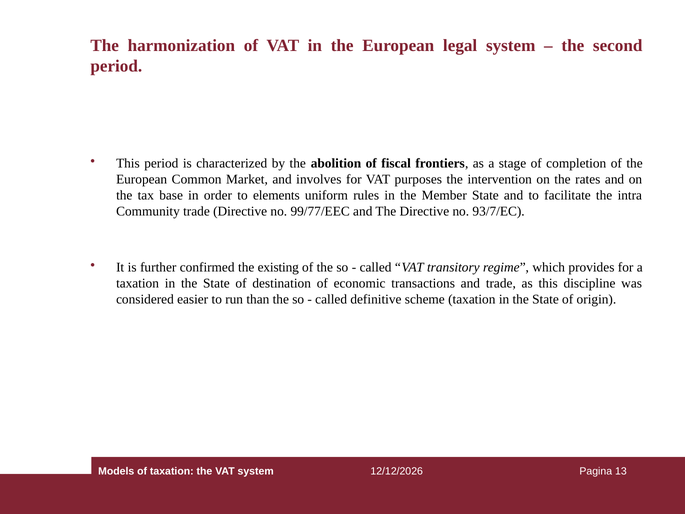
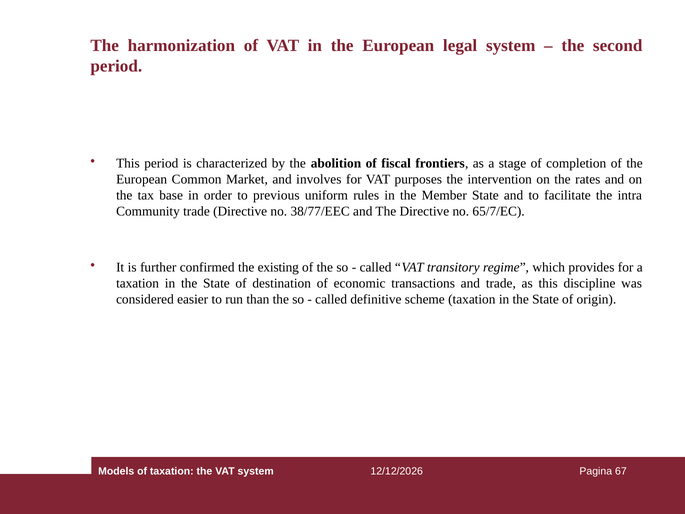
elements: elements -> previous (276, 195)
99/77/EEC: 99/77/EEC -> 38/77/EEC (320, 211)
93/7/EC: 93/7/EC -> 65/7/EC (499, 211)
13: 13 -> 67 (621, 471)
